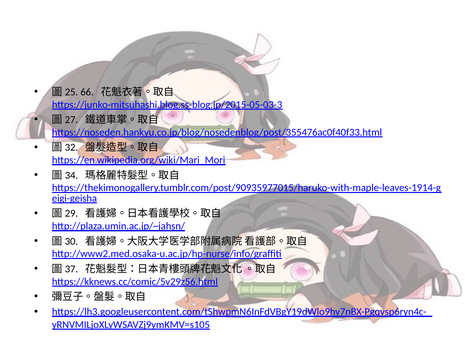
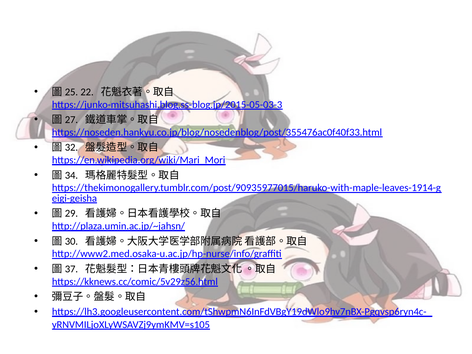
66: 66 -> 22 (87, 92)
